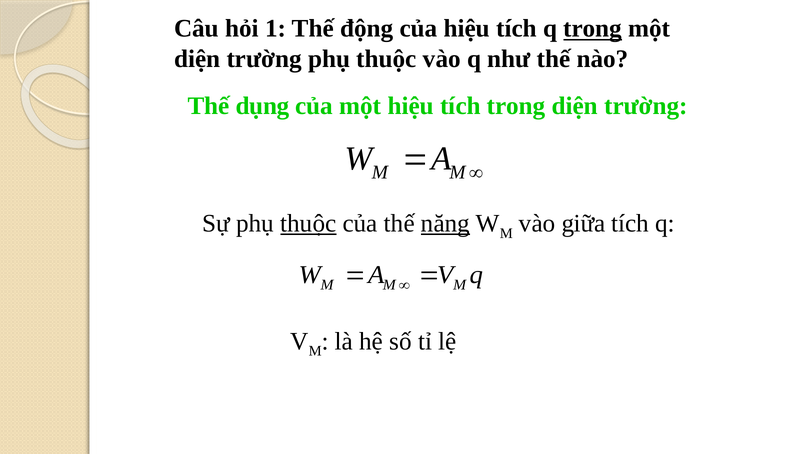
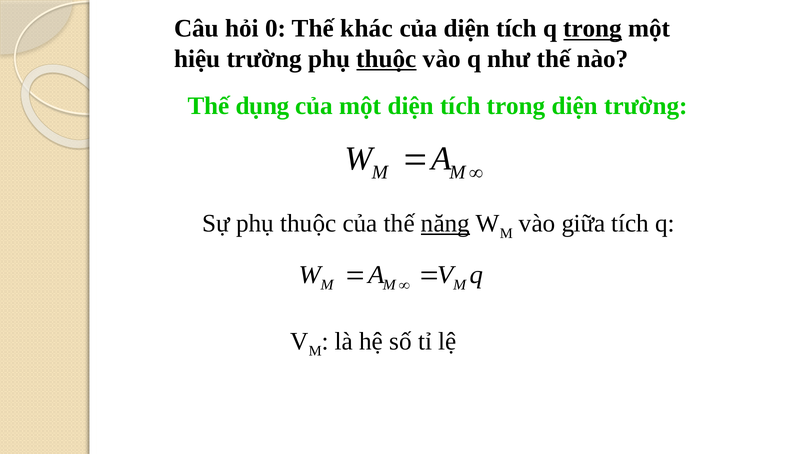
1: 1 -> 0 (276, 29)
động: động -> khác (367, 29)
của hiệu: hiệu -> diện (467, 29)
diện: diện -> hiệu (197, 59)
thuộc underline: none -> present (387, 59)
một hiệu: hiệu -> diện (411, 106)
thuộc underline: present -> none (308, 224)
